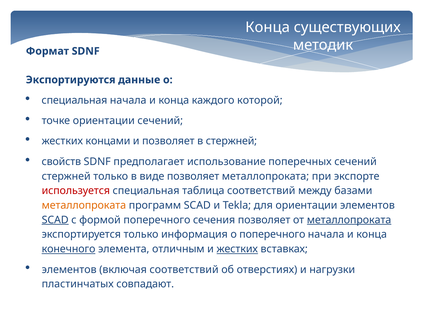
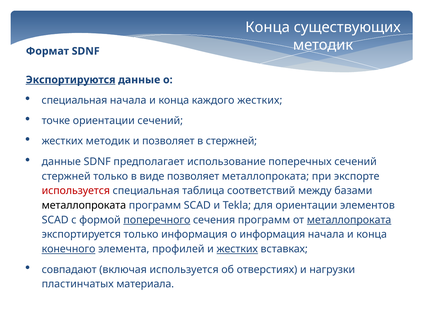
Экспортируются underline: none -> present (71, 80)
каждого которой: которой -> жестких (260, 100)
жестких концами: концами -> методик (108, 141)
свойств: свойств -> данные (61, 162)
металлопроката colour: orange -> black (84, 206)
SCAD underline: present -> none (55, 220)
поперечного underline: none -> present (157, 220)
сечения позволяет: позволяет -> программ (264, 220)
о поперечного: поперечного -> информация (272, 235)
отличным: отличным -> профилей (178, 249)
элементов: элементов -> совпадают (69, 270)
включая соответствий: соответствий -> используется (184, 270)
совпадают: совпадают -> материала (145, 284)
